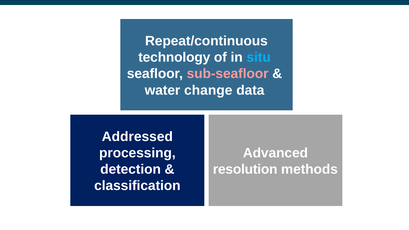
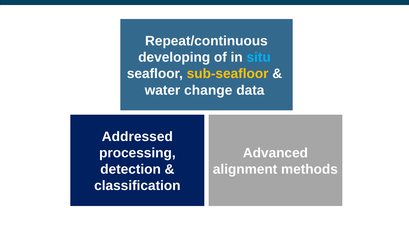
technology: technology -> developing (174, 57)
sub-seafloor colour: pink -> yellow (228, 74)
resolution: resolution -> alignment (245, 170)
